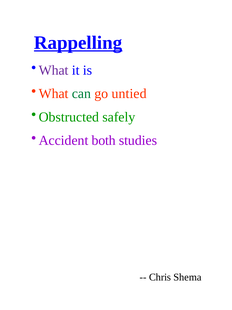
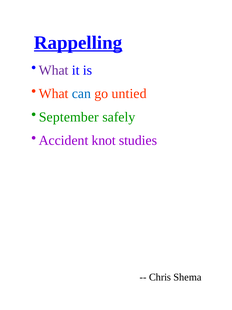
can colour: green -> blue (81, 93)
Obstructed: Obstructed -> September (69, 117)
both: both -> knot (104, 140)
